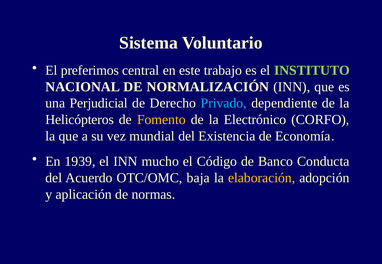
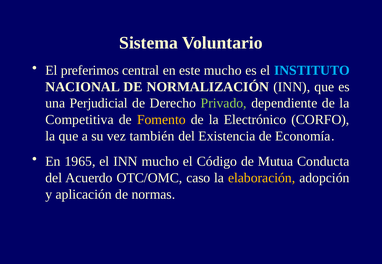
este trabajo: trabajo -> mucho (223, 70)
INSTITUTO colour: light green -> light blue (312, 70)
Privado colour: light blue -> light green (224, 103)
Helicópteros: Helicópteros -> Competitiva (80, 120)
mundial: mundial -> también (152, 136)
1939: 1939 -> 1965 (80, 162)
Banco: Banco -> Mutua (276, 162)
baja: baja -> caso (198, 178)
